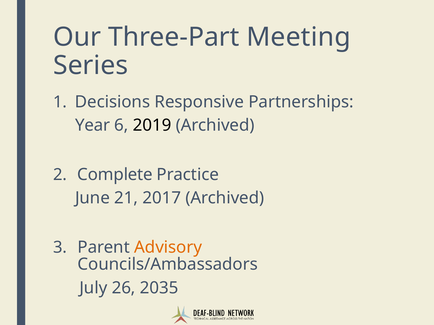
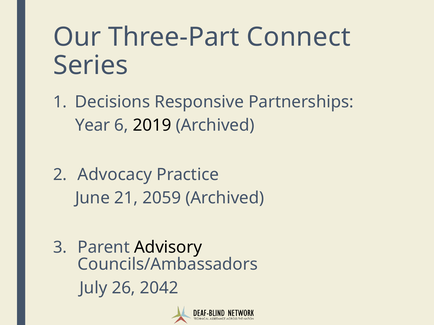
Meeting: Meeting -> Connect (299, 37)
Complete: Complete -> Advocacy (115, 175)
2017: 2017 -> 2059 (162, 198)
Advisory colour: orange -> black (168, 248)
2035: 2035 -> 2042 (159, 288)
